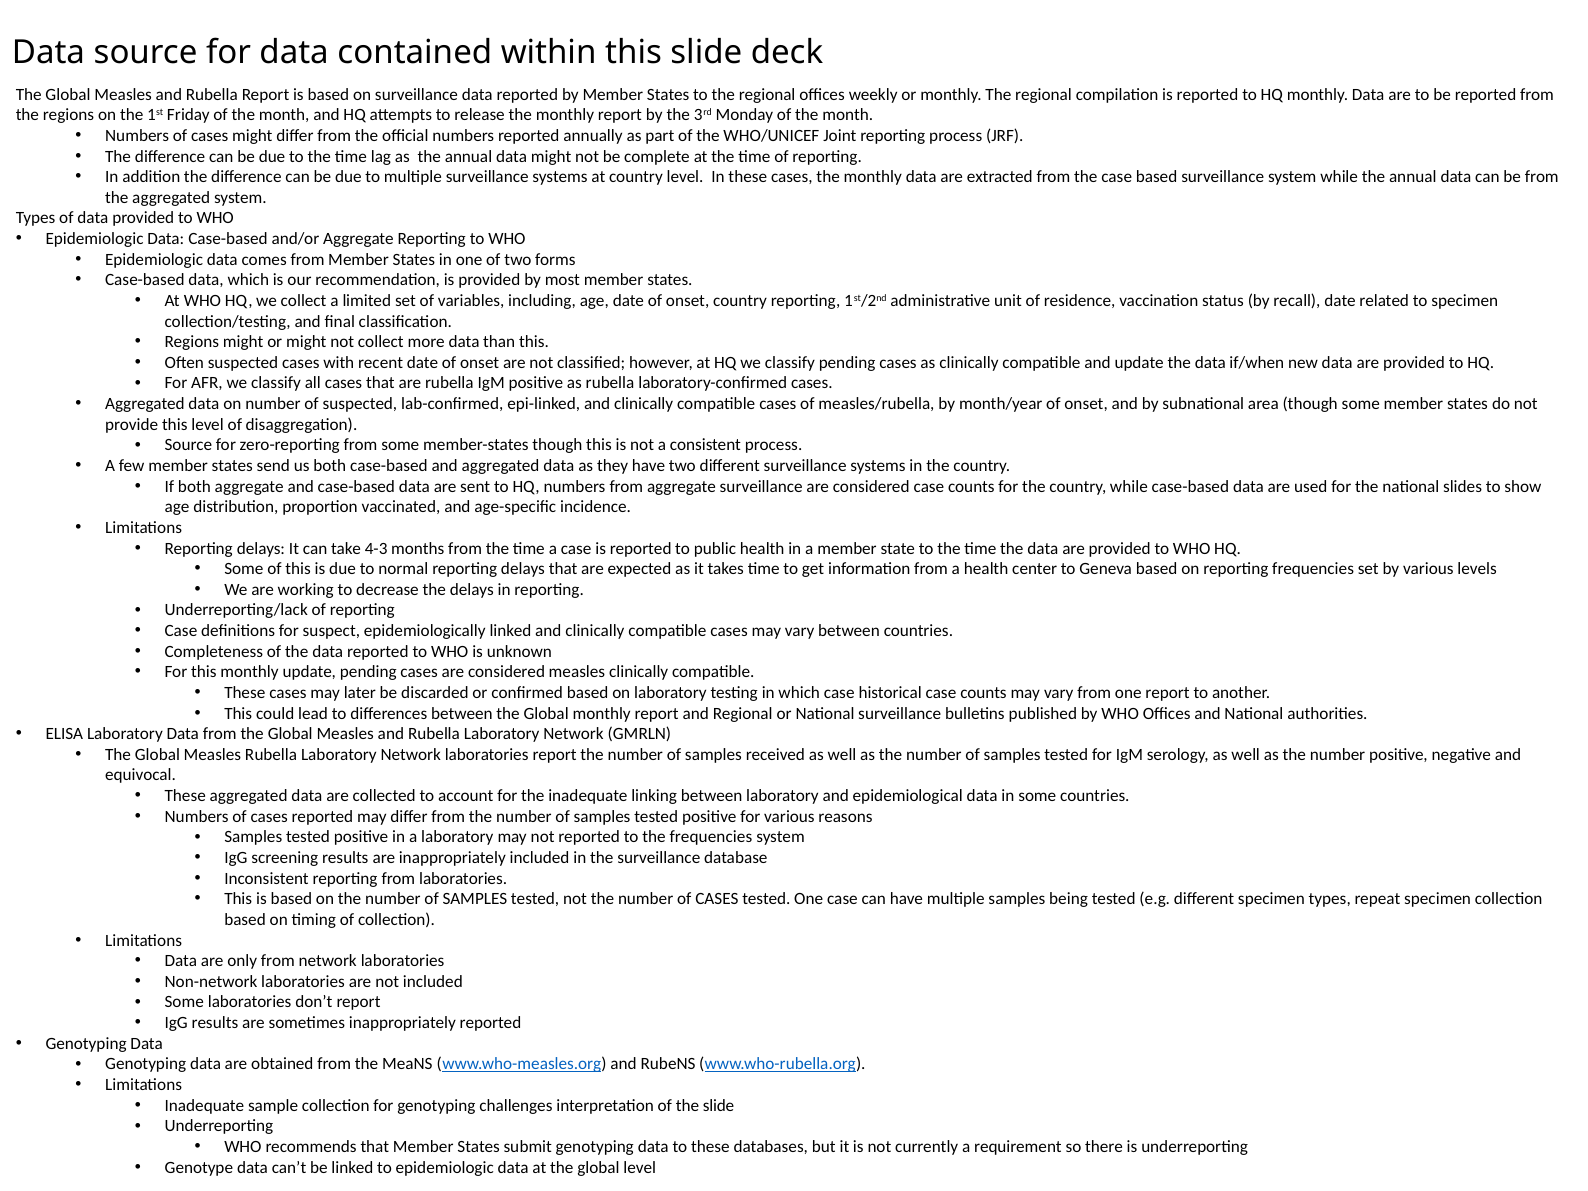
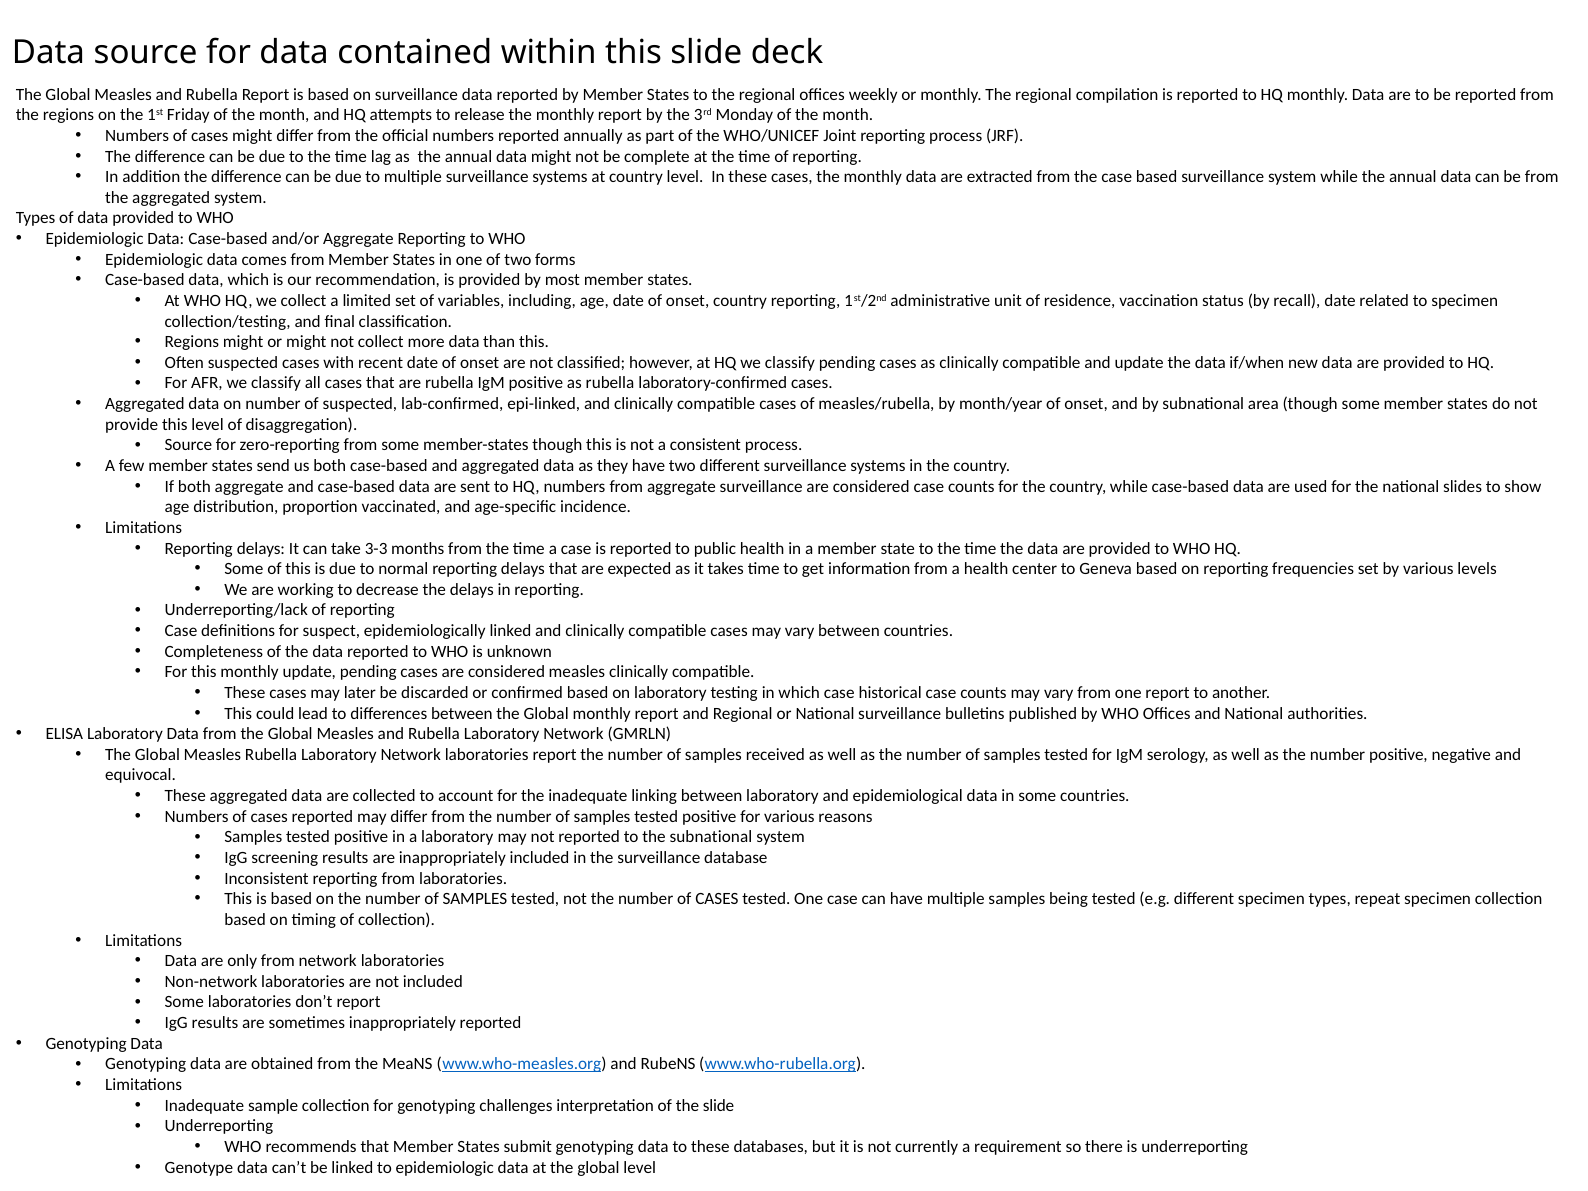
4-3: 4-3 -> 3-3 (376, 548)
the frequencies: frequencies -> subnational (711, 837)
